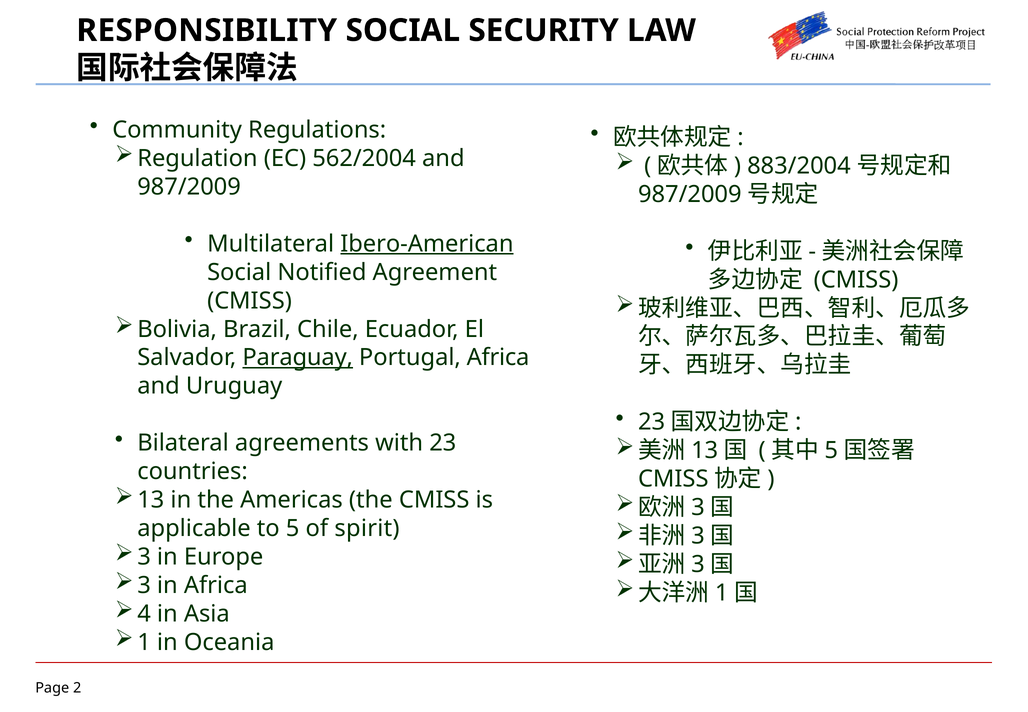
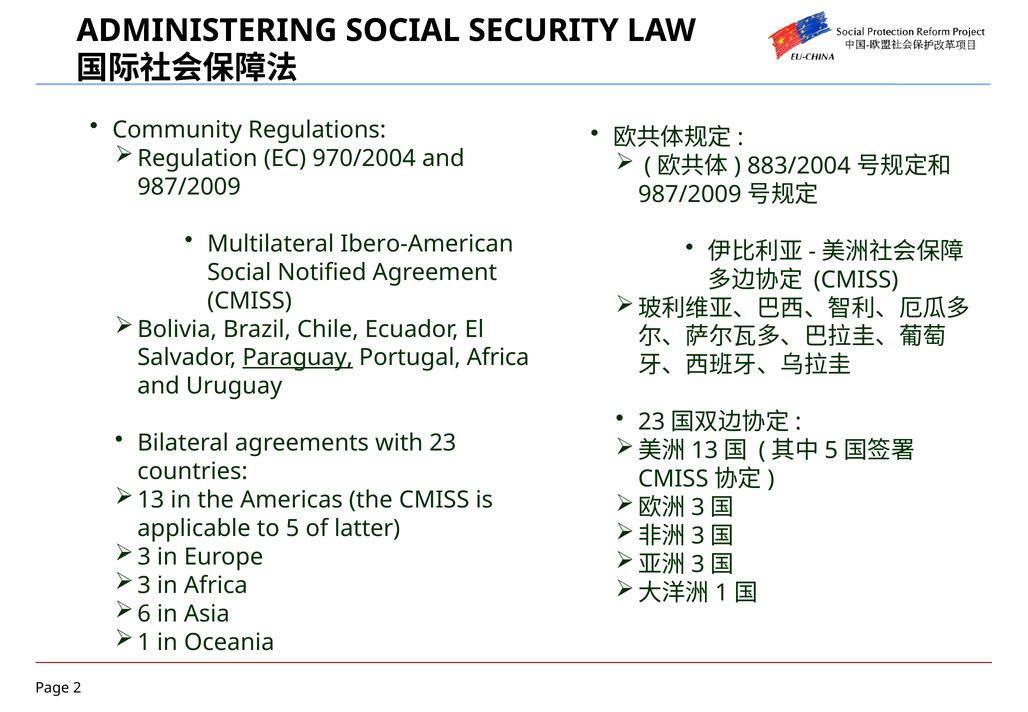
RESPONSIBILITY: RESPONSIBILITY -> ADMINISTERING (207, 30)
562/2004: 562/2004 -> 970/2004 (364, 158)
Ibero-American underline: present -> none (427, 244)
spirit: spirit -> latter (367, 528)
4: 4 -> 6 (144, 614)
